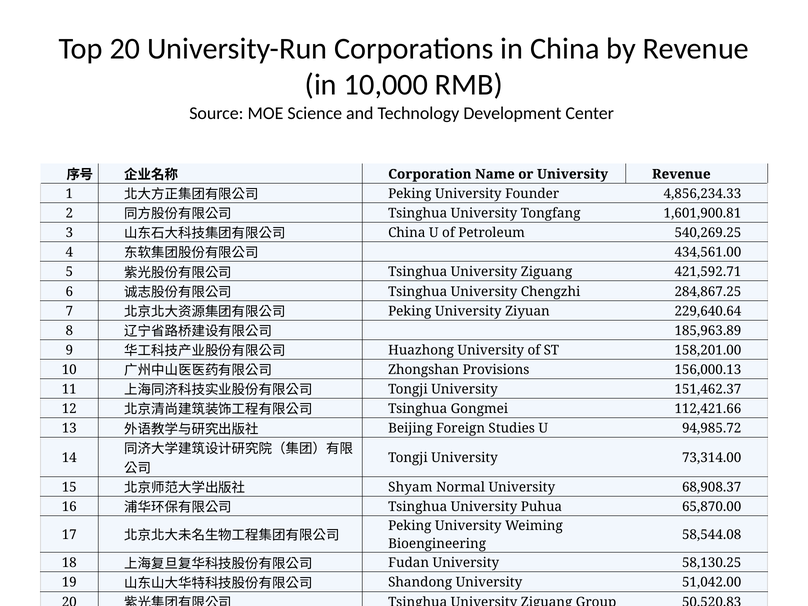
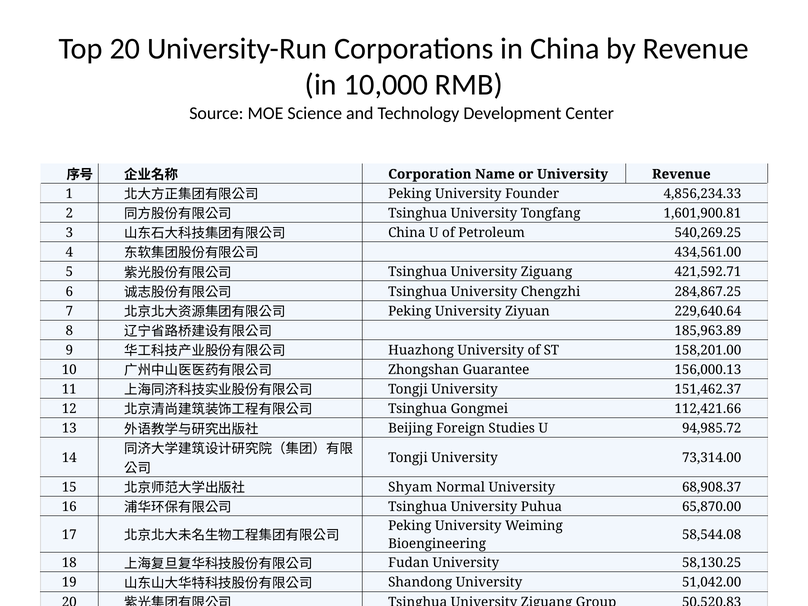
Provisions: Provisions -> Guarantee (496, 370)
